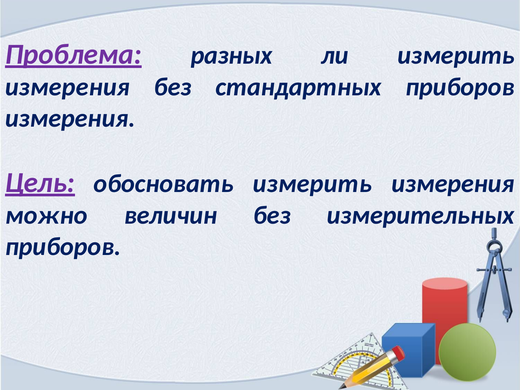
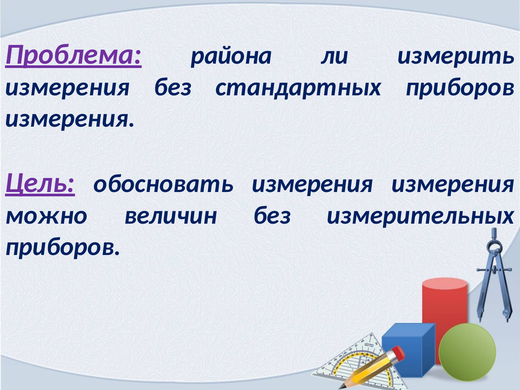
разных: разных -> района (232, 55)
обосновать измерить: измерить -> измерения (313, 183)
